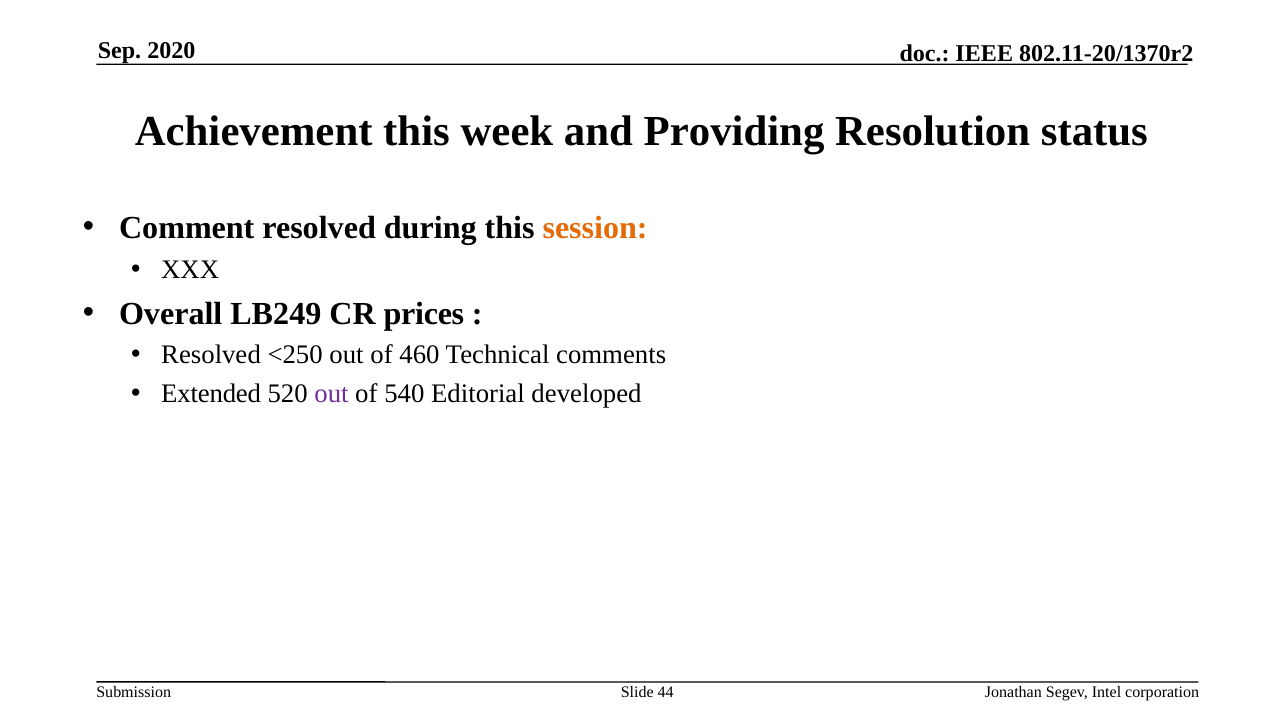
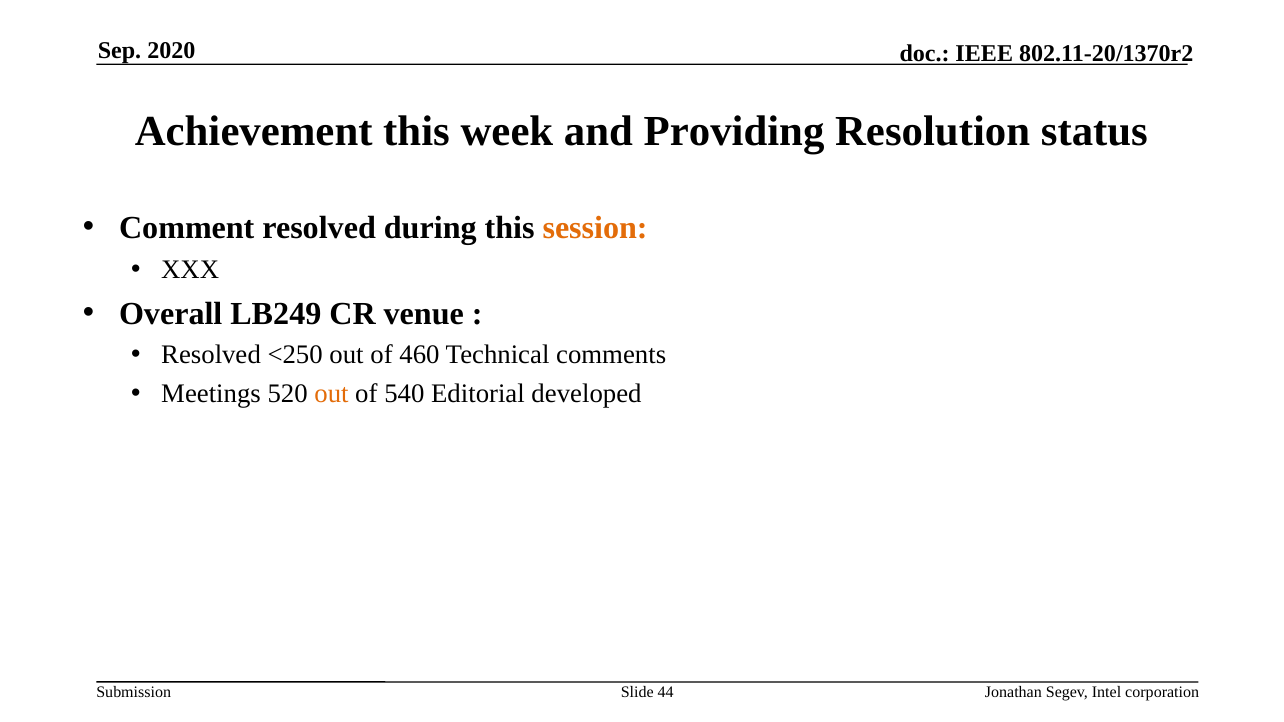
prices: prices -> venue (424, 314)
Extended: Extended -> Meetings (211, 394)
out colour: purple -> orange (331, 394)
